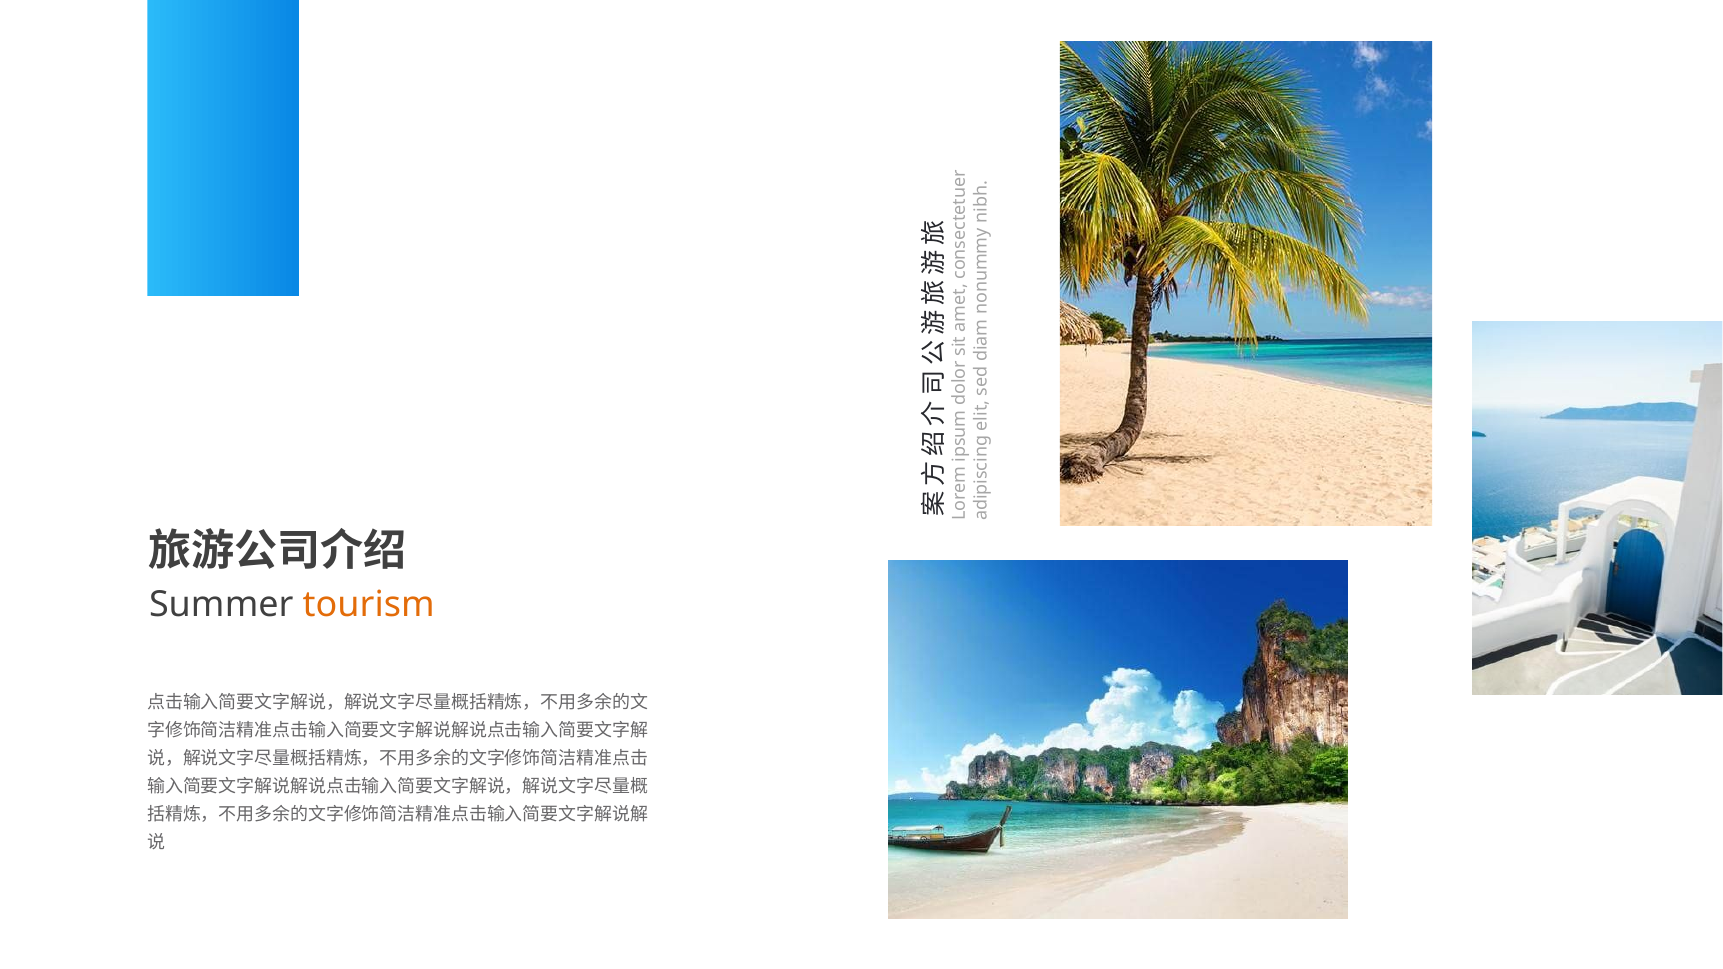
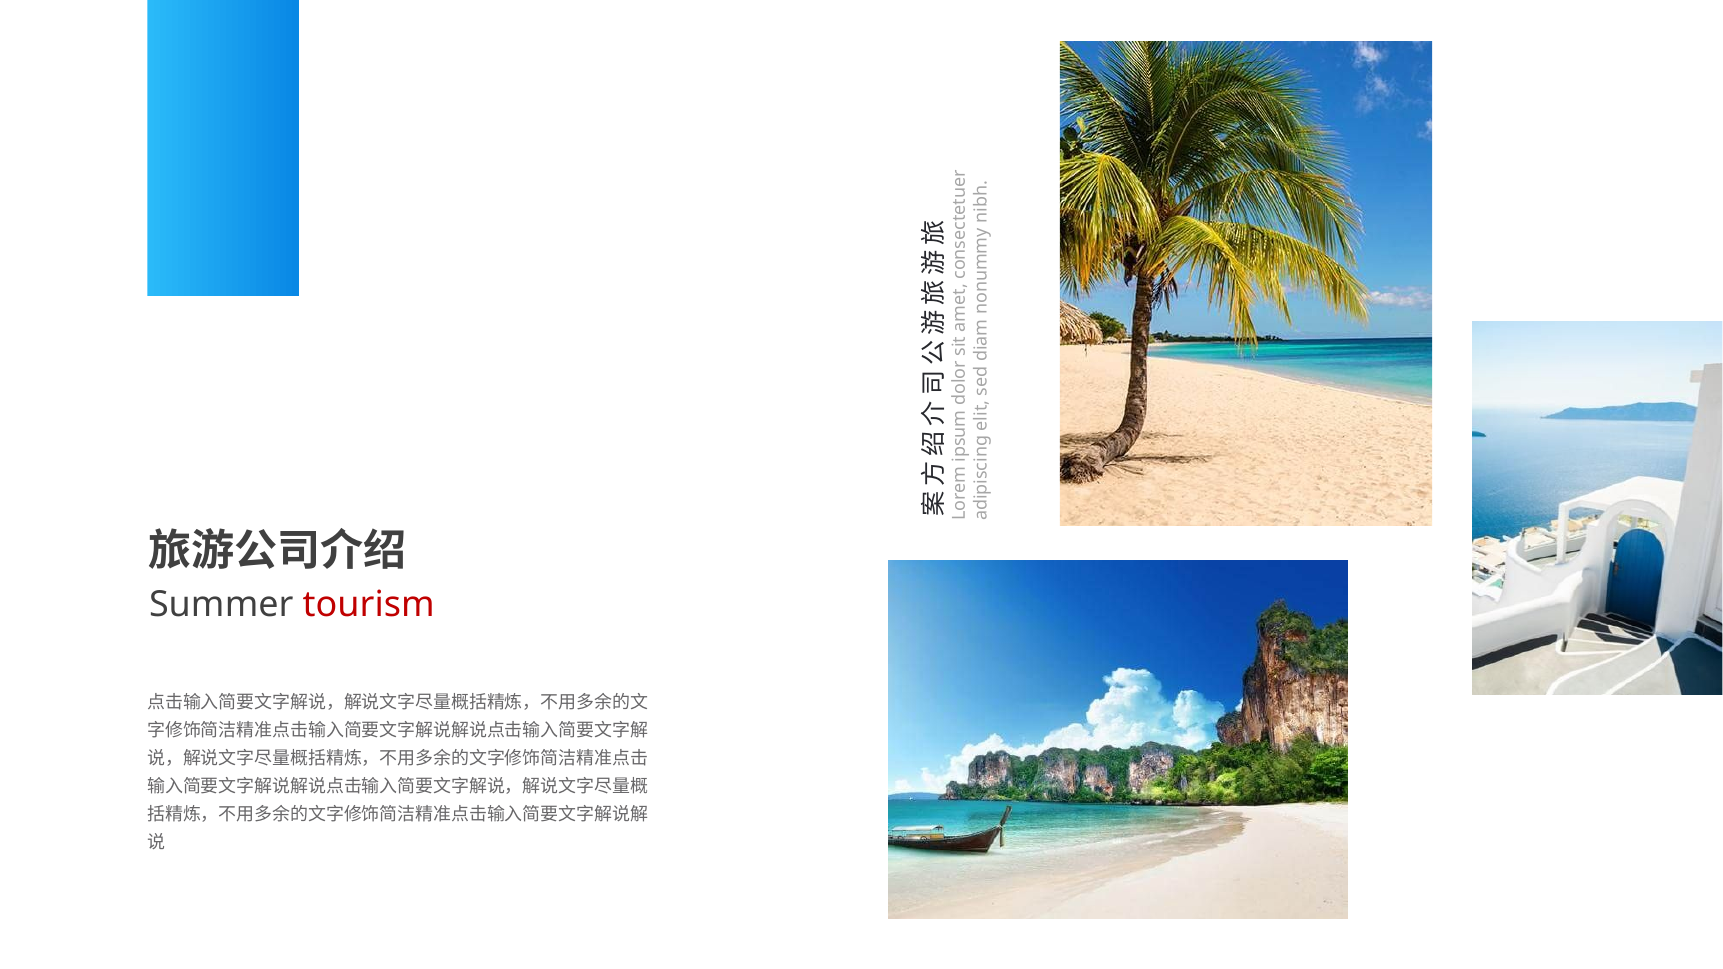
tourism colour: orange -> red (369, 604)
